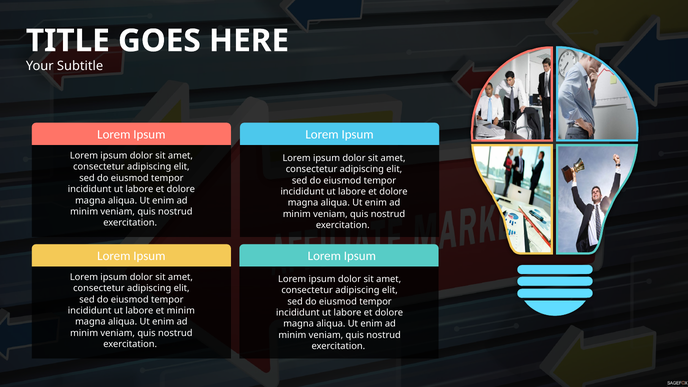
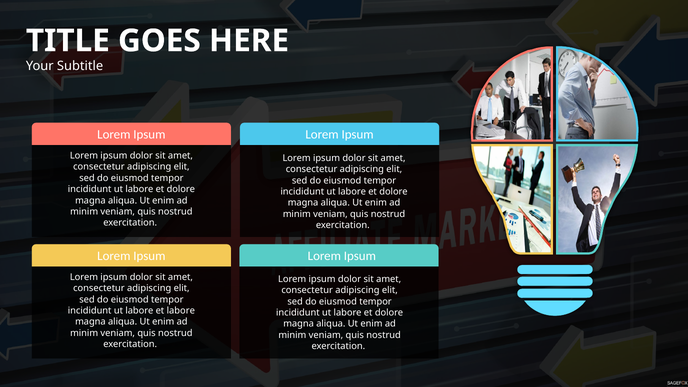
et minim: minim -> labore (181, 311)
